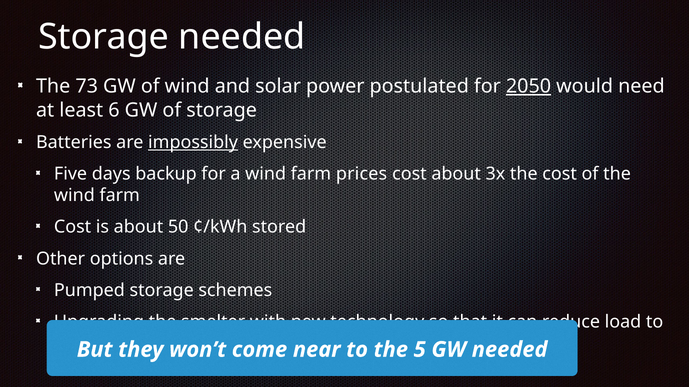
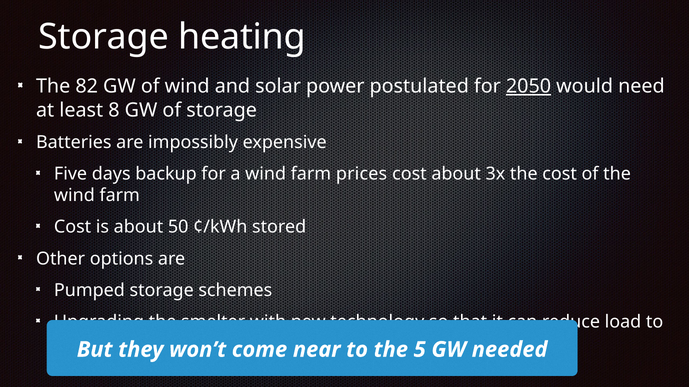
Storage needed: needed -> heating (242, 37)
73: 73 -> 82 (87, 86)
6: 6 -> 8 (114, 110)
impossibly underline: present -> none (193, 143)
